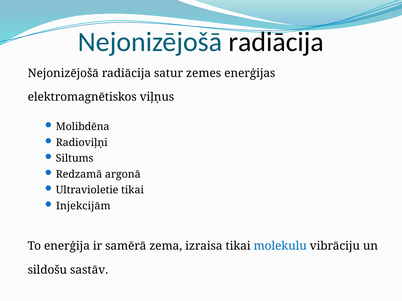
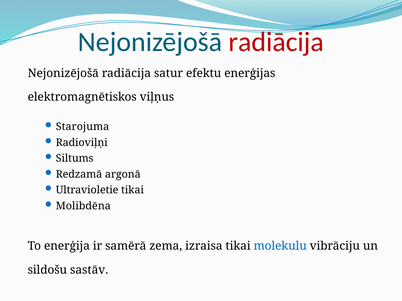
radiācija colour: black -> red (276, 42)
zemes: zemes -> efektu (204, 73)
Molibdēna: Molibdēna -> Starojuma (83, 127)
Injekcijām: Injekcijām -> Molibdēna (83, 206)
